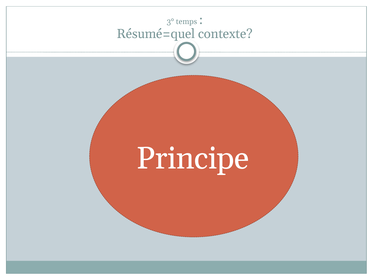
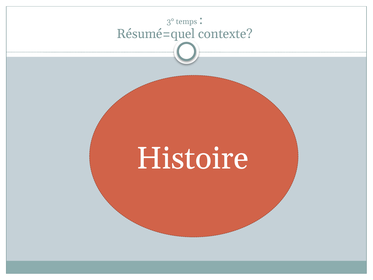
Principe: Principe -> Histoire (193, 158)
